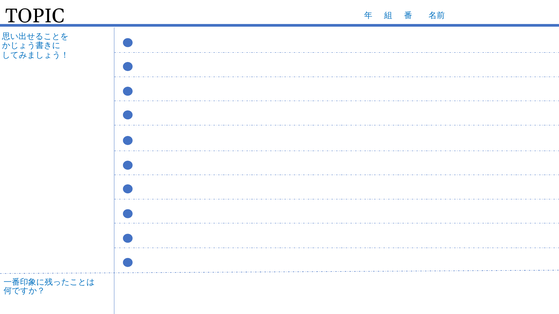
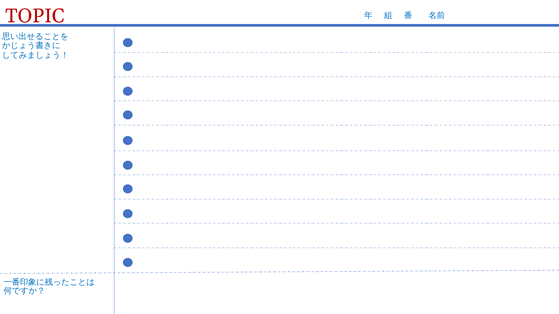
TOPIC colour: black -> red (35, 16)
